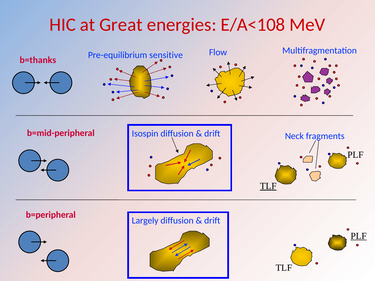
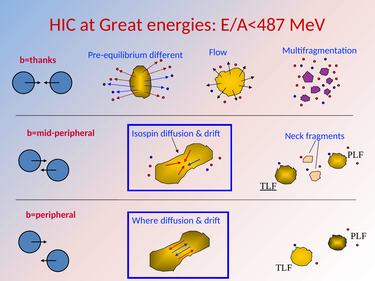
E/A<108: E/A<108 -> E/A<487 (253, 25)
sensitive: sensitive -> different (166, 55)
Largely: Largely -> Where (145, 221)
PLF underline: present -> none (359, 236)
